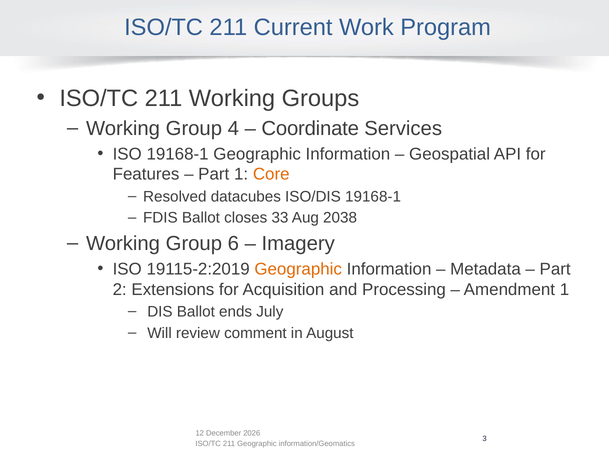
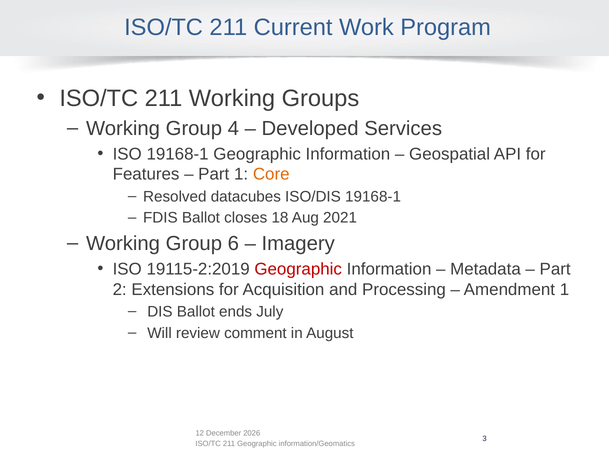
Coordinate: Coordinate -> Developed (310, 128)
33: 33 -> 18 (280, 218)
2038: 2038 -> 2021 (340, 218)
Geographic colour: orange -> red (298, 269)
